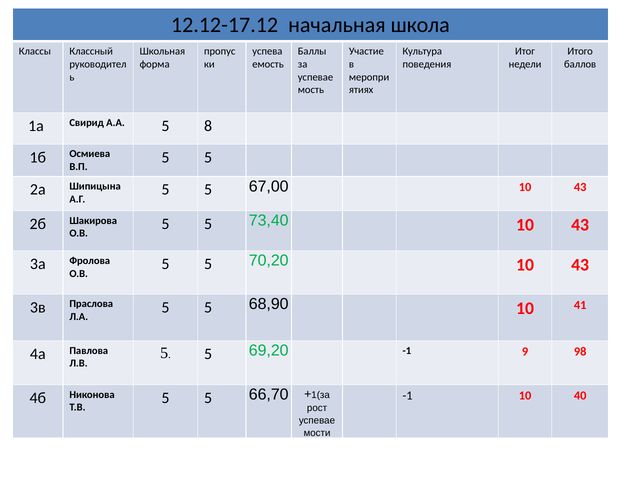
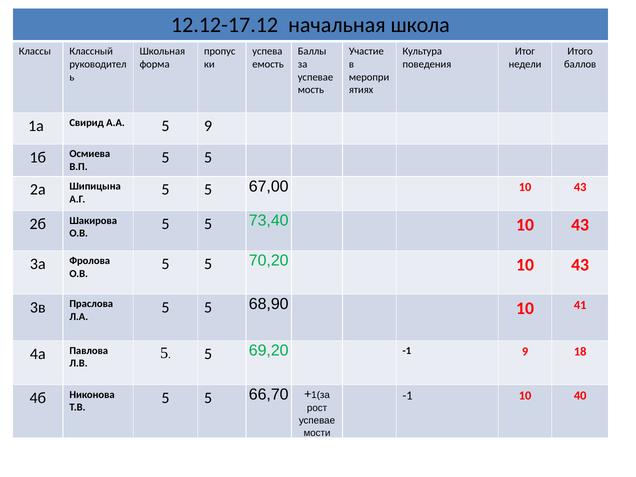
5 8: 8 -> 9 (208, 126)
98: 98 -> 18 (580, 352)
